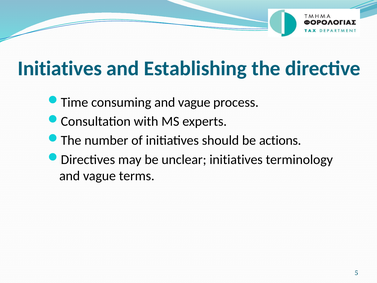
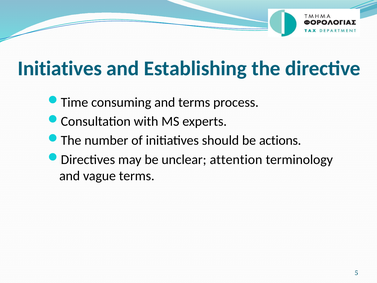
consuming and vague: vague -> terms (194, 102)
unclear initiatives: initiatives -> attention (236, 159)
